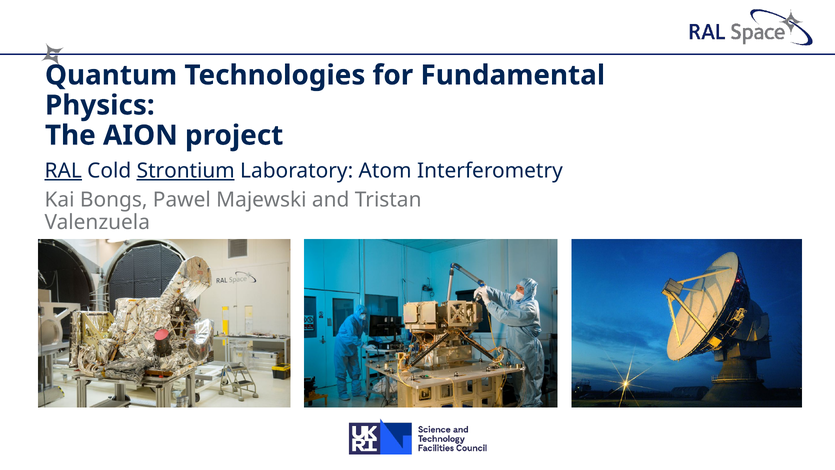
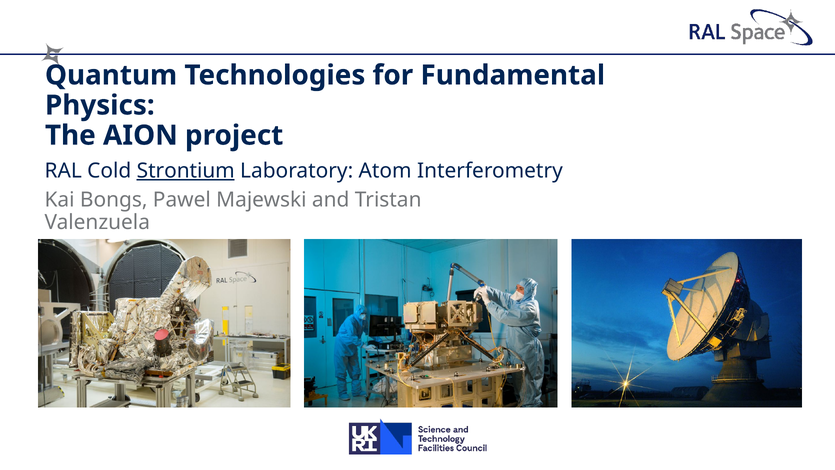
RAL underline: present -> none (63, 171)
